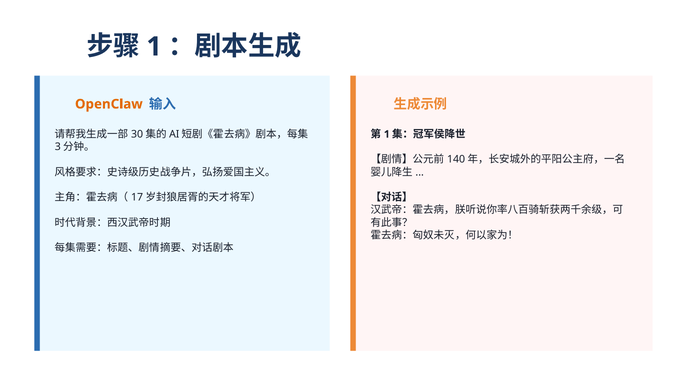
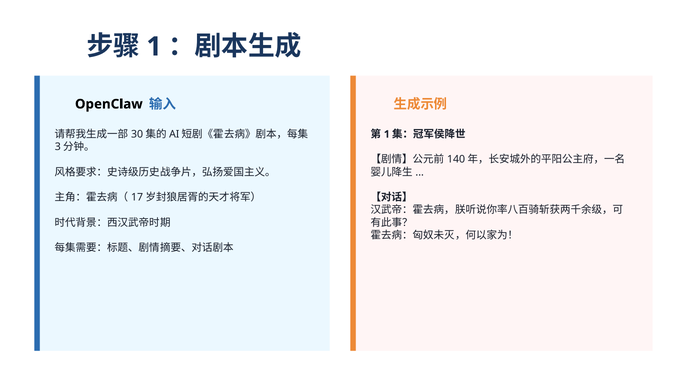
OpenClaw colour: orange -> black (109, 104)
